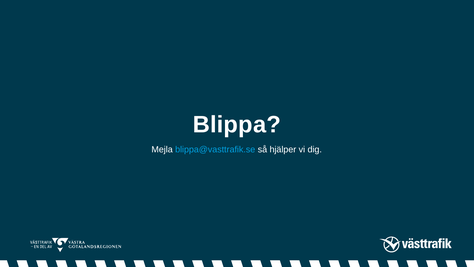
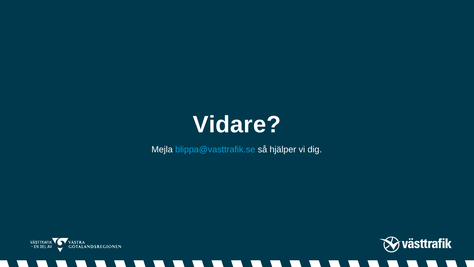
Blippa: Blippa -> Vidare (237, 124)
